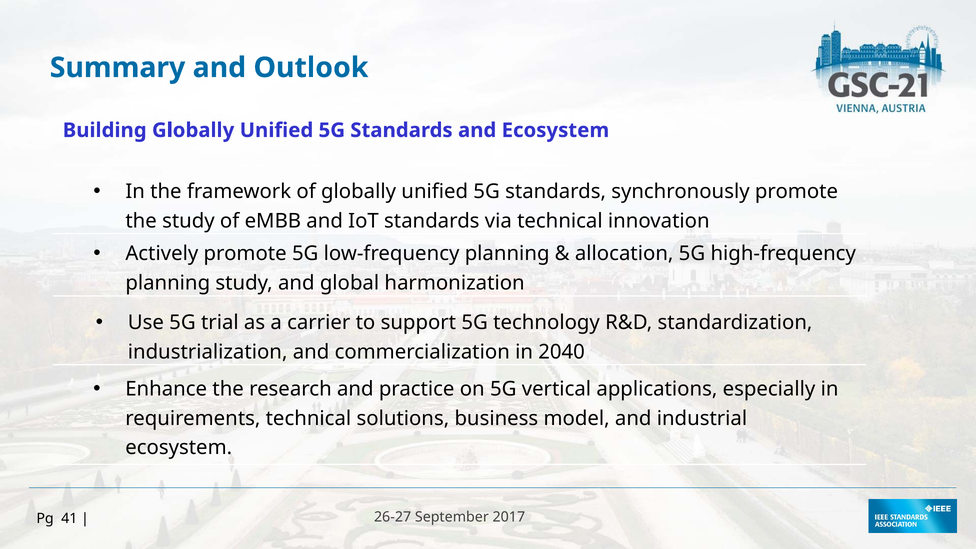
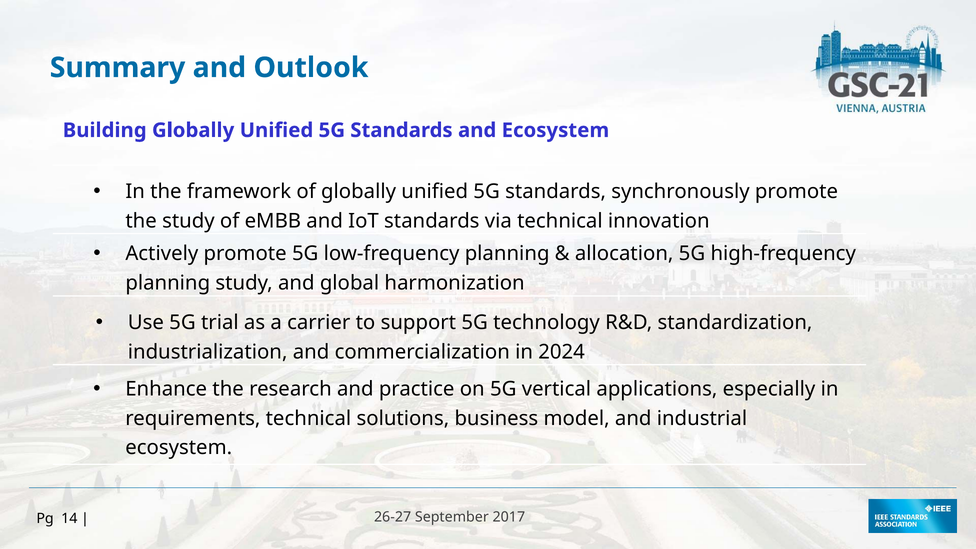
2040: 2040 -> 2024 (562, 352)
41: 41 -> 14 (69, 519)
